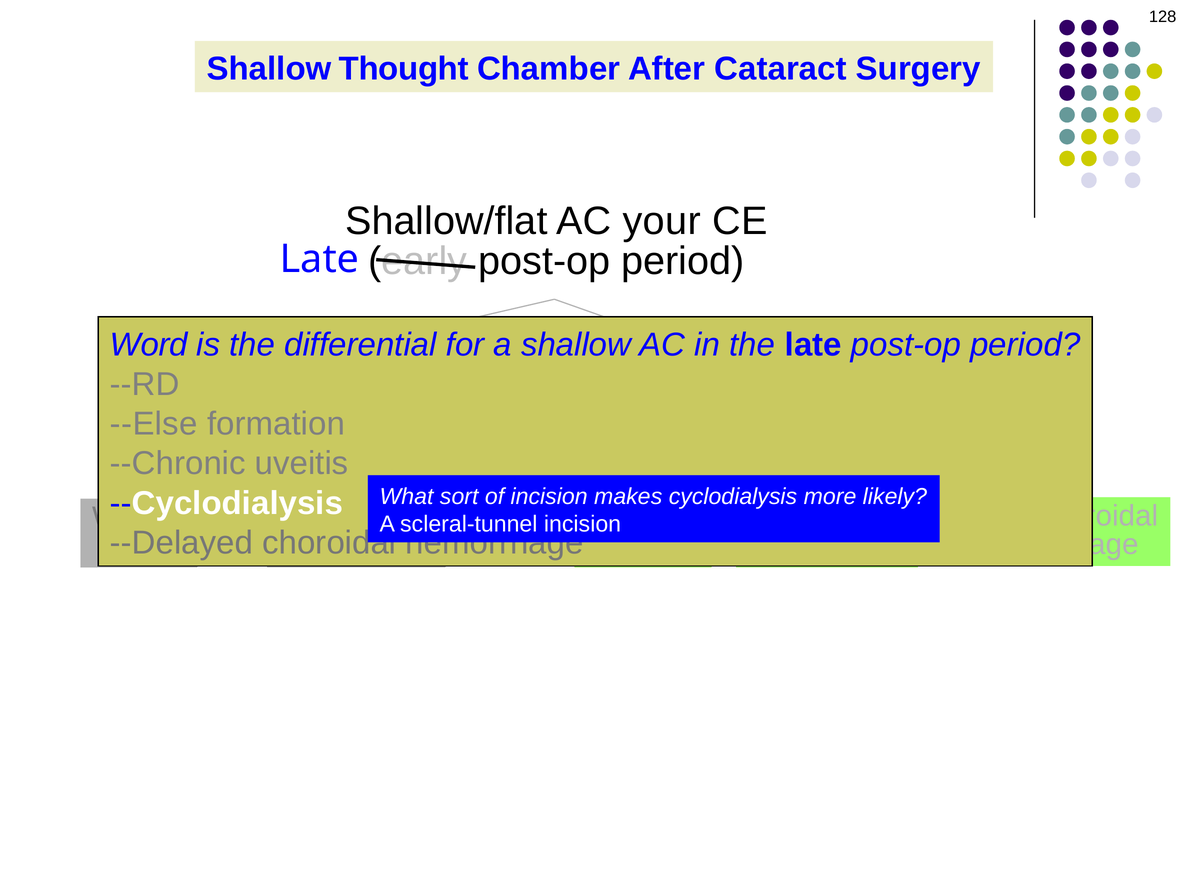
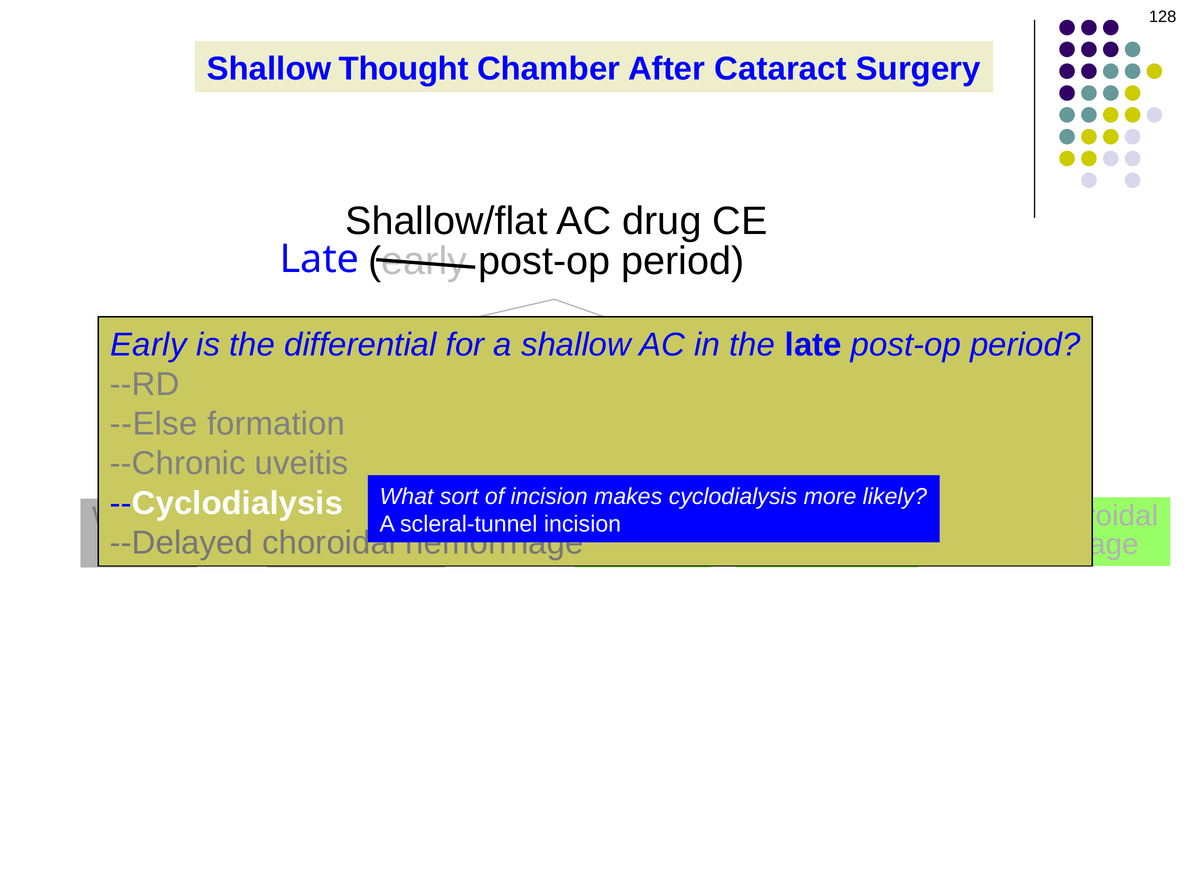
your: your -> drug (662, 221)
Word: Word -> Early (148, 345)
